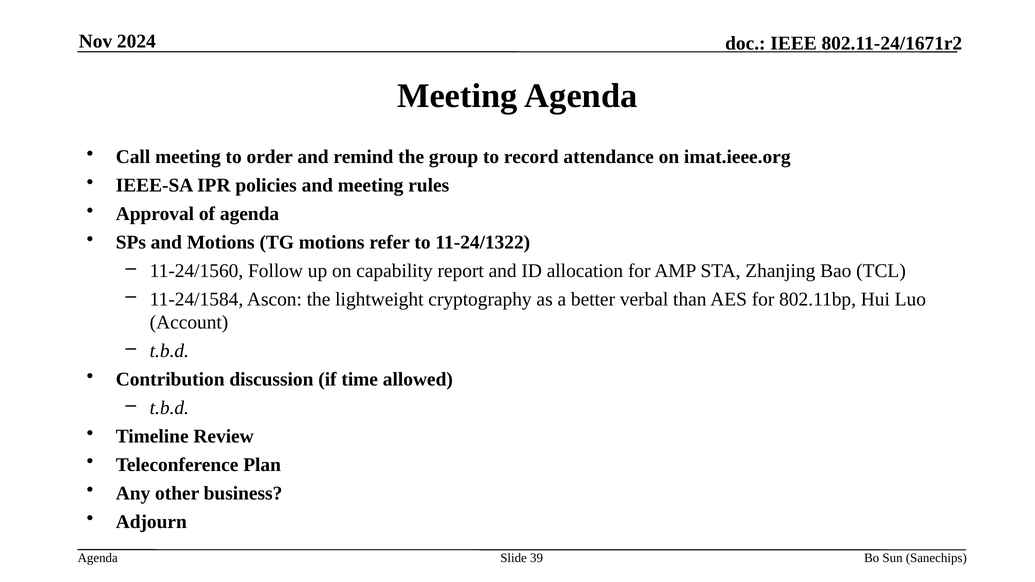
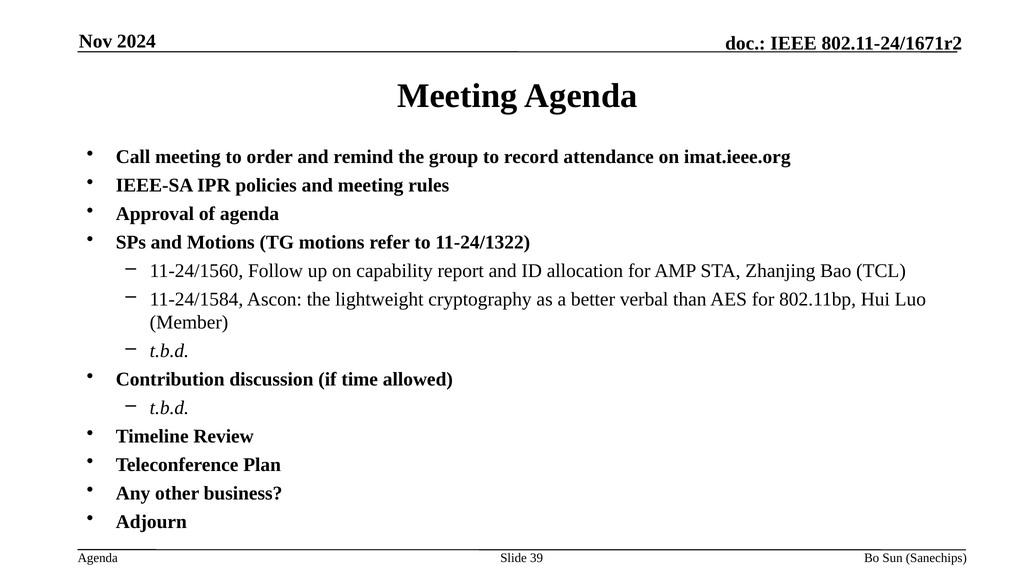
Account: Account -> Member (189, 323)
